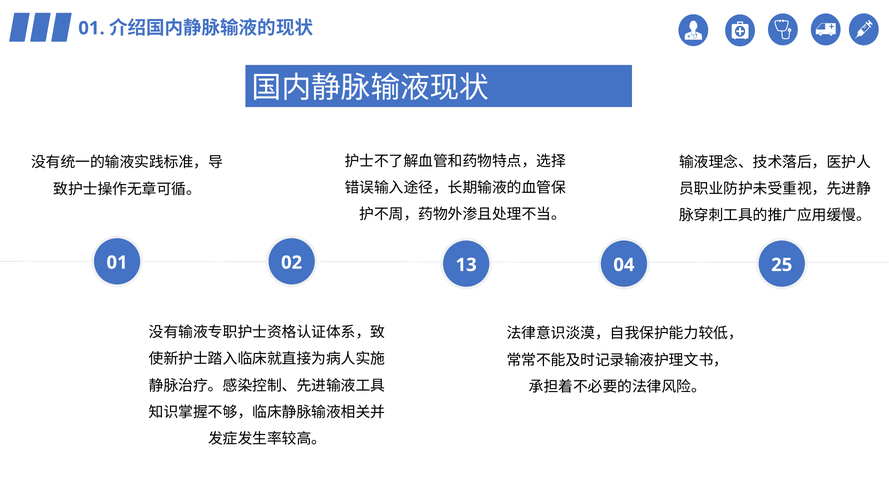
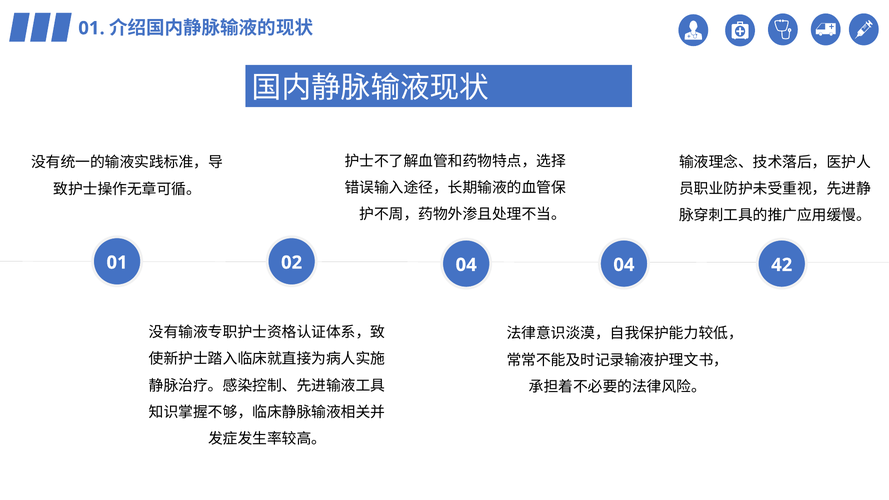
02 13: 13 -> 04 (466, 265)
25: 25 -> 42 (782, 265)
